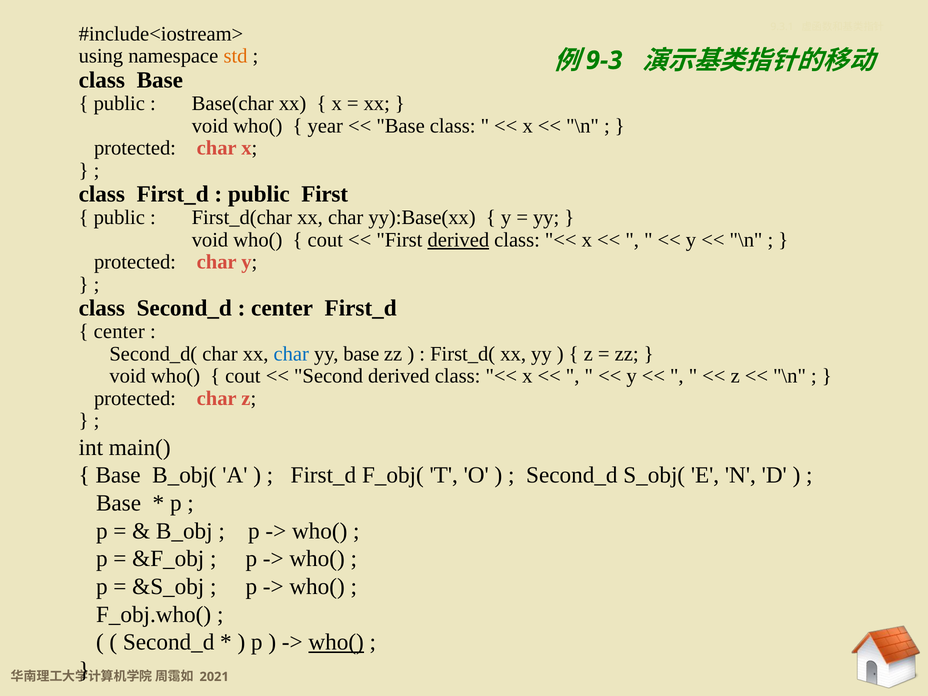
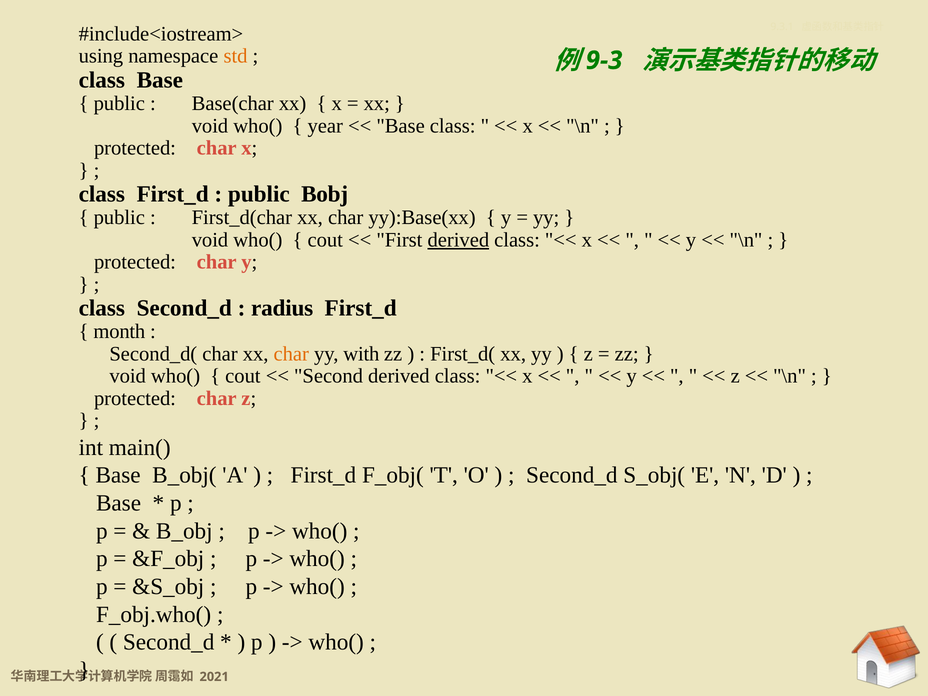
public First: First -> Bobj (325, 194)
center: center -> radius (282, 308)
center: center -> month (119, 332)
char colour: blue -> orange (291, 354)
yy base: base -> with (361, 354)
who( underline: present -> none (336, 642)
